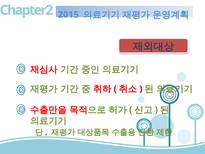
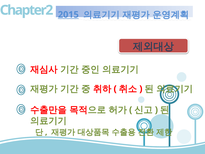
2015 underline: none -> present (68, 15)
